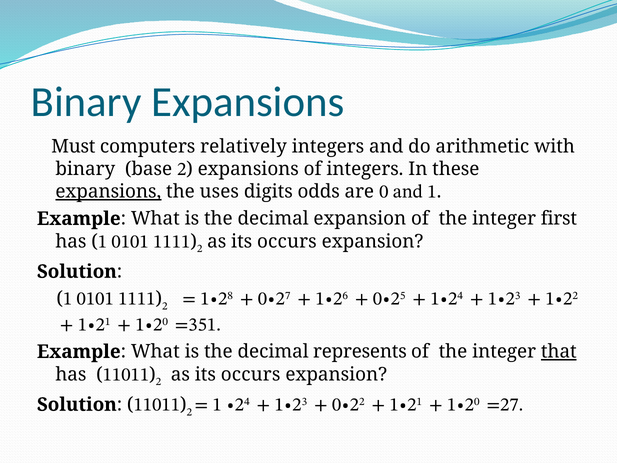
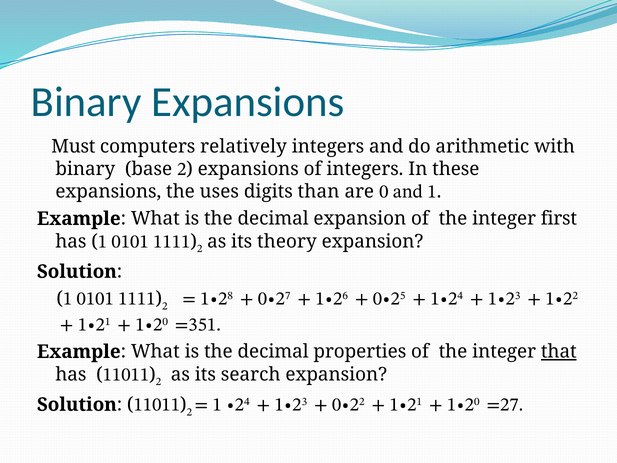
expansions underline: present -> none (108, 191)
odds: odds -> than (319, 191)
occurs: occurs -> theory (287, 241)
represents: represents -> properties (360, 351)
occurs: occurs -> search (251, 374)
